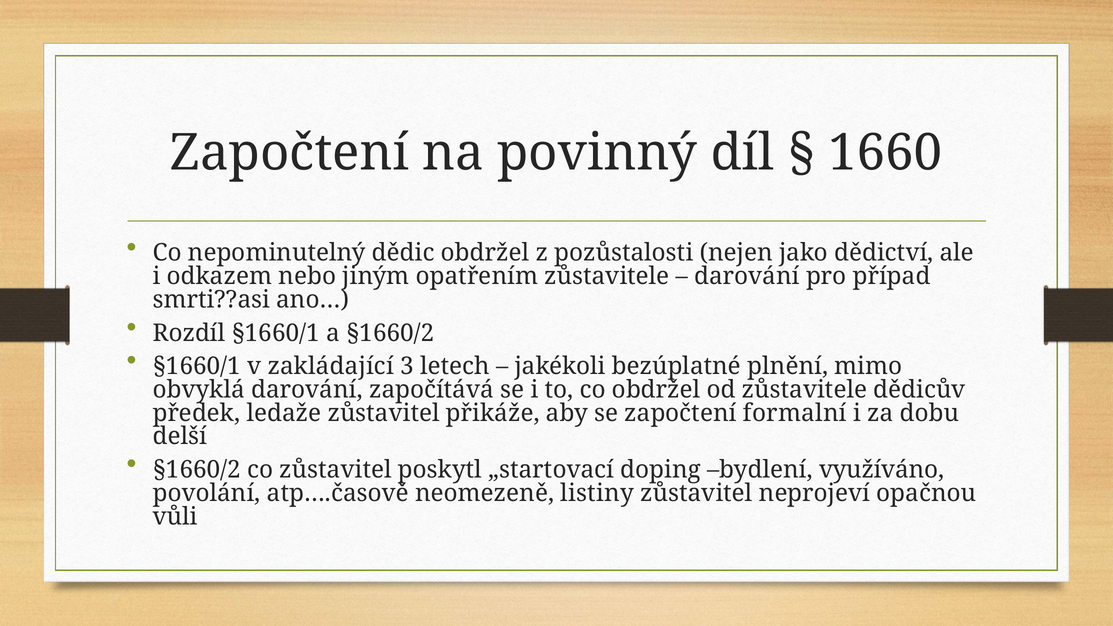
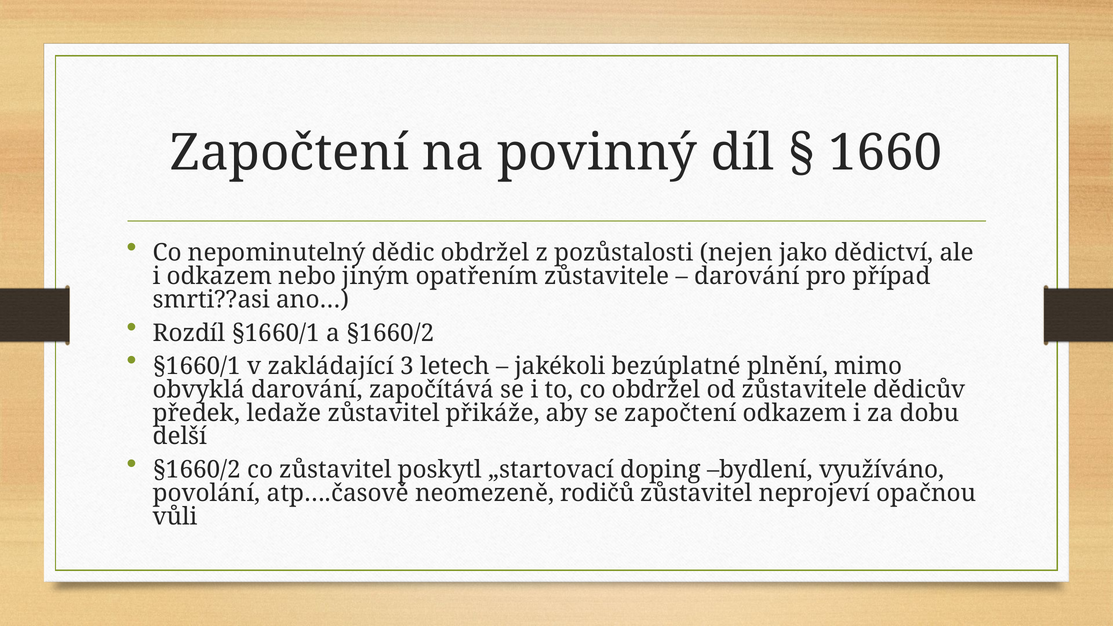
započtení formalní: formalní -> odkazem (795, 413)
listiny: listiny -> rodičů (597, 493)
